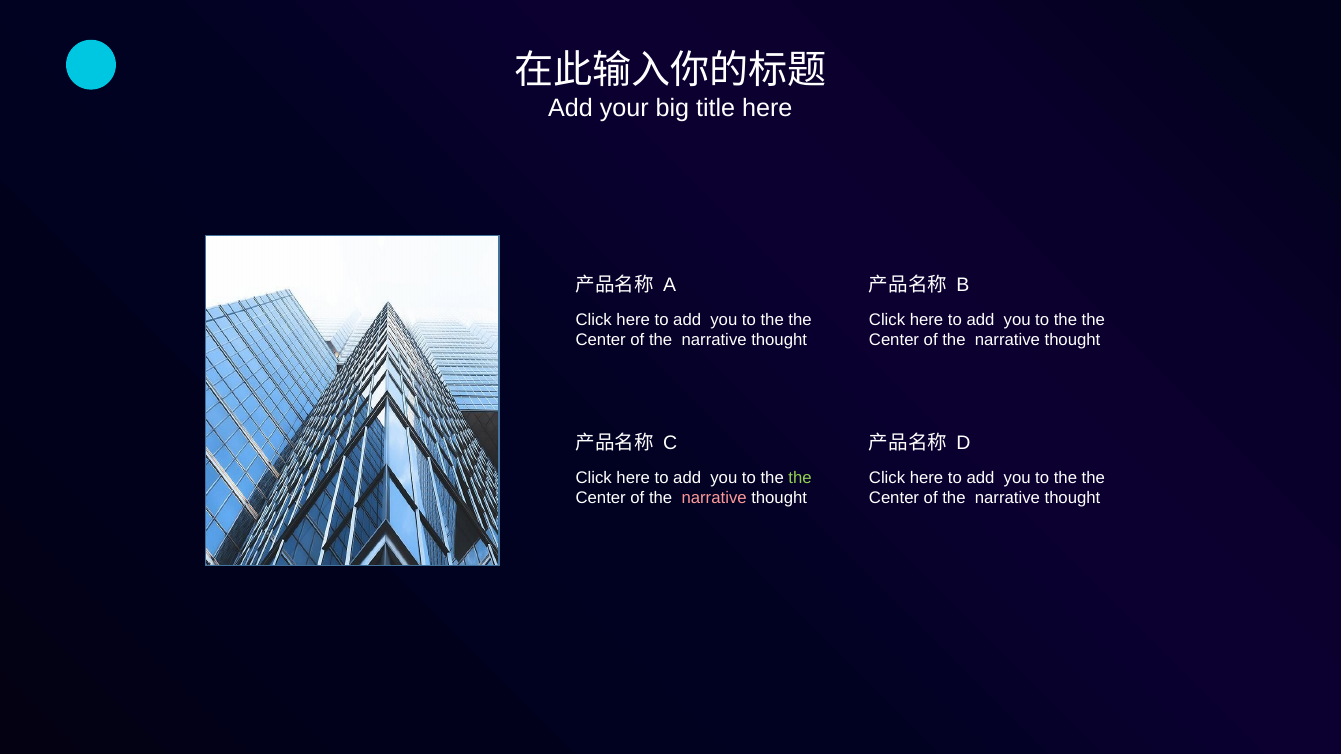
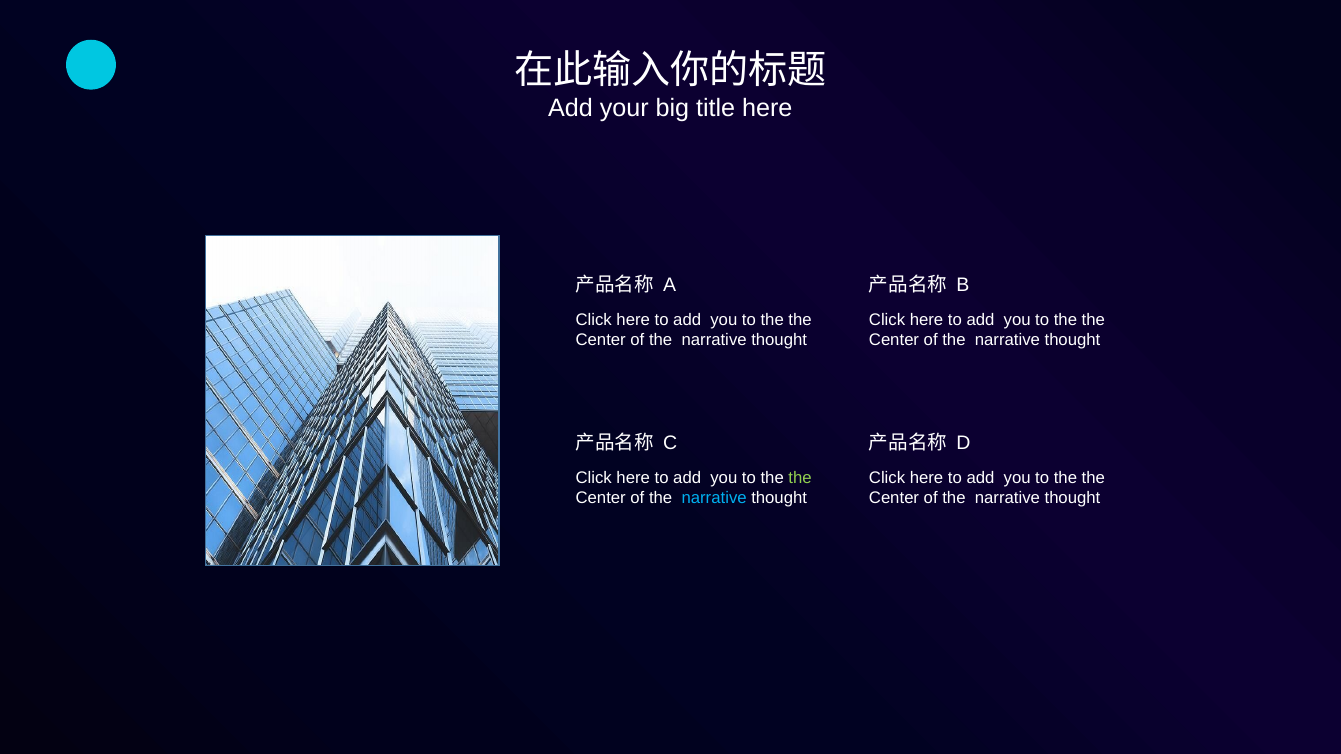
narrative colour: pink -> light blue (714, 498)
